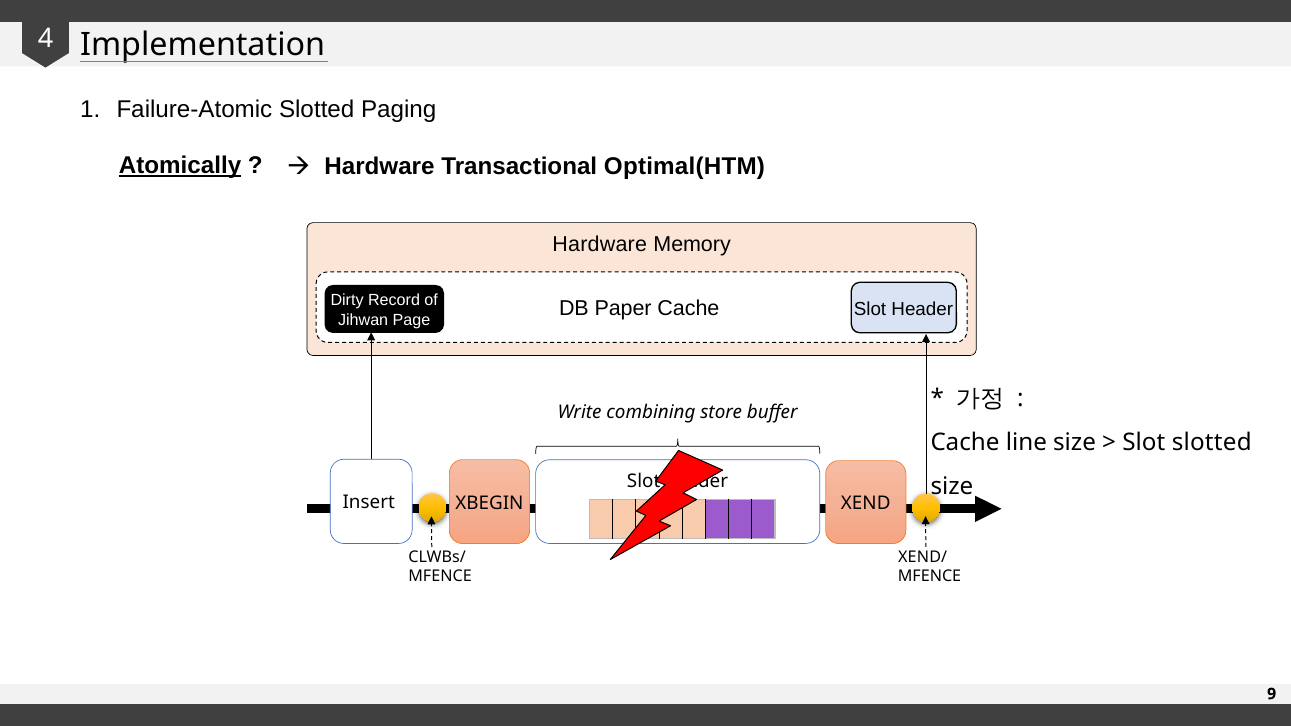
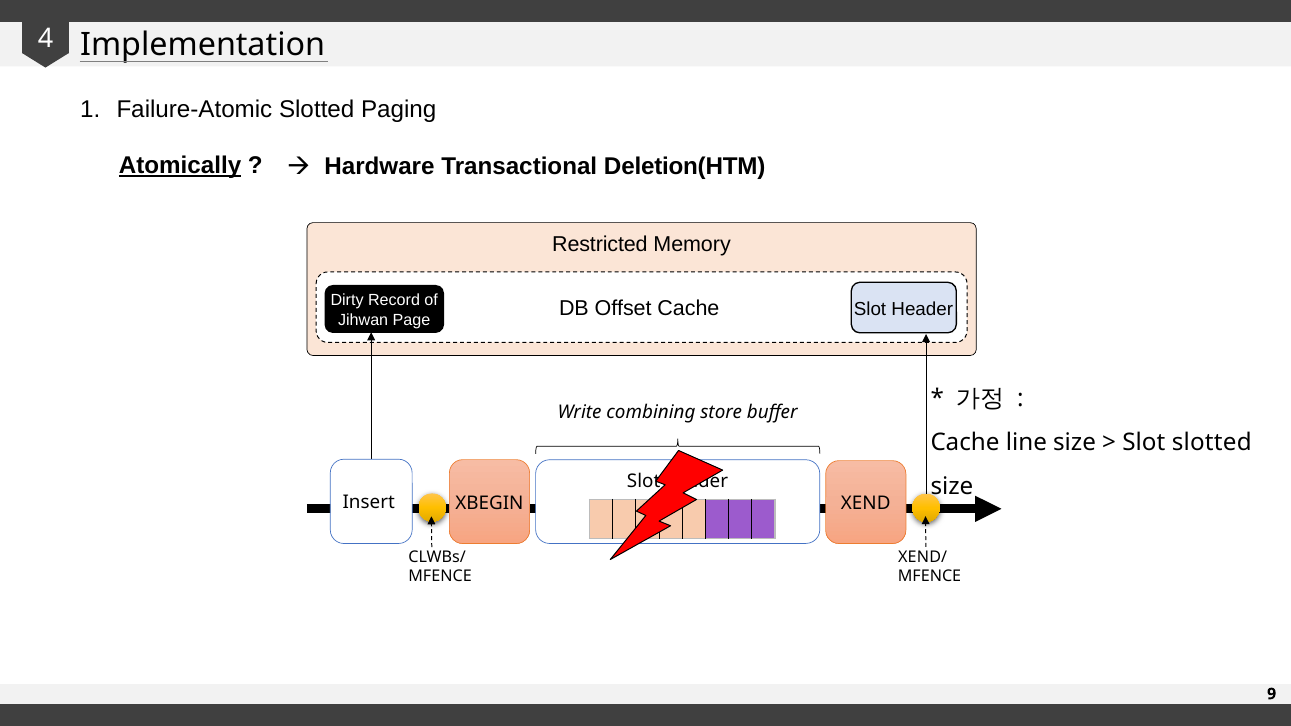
Optimal(HTM: Optimal(HTM -> Deletion(HTM (685, 166)
Hardware: Hardware -> Restricted (600, 245)
Paper: Paper -> Offset (623, 308)
